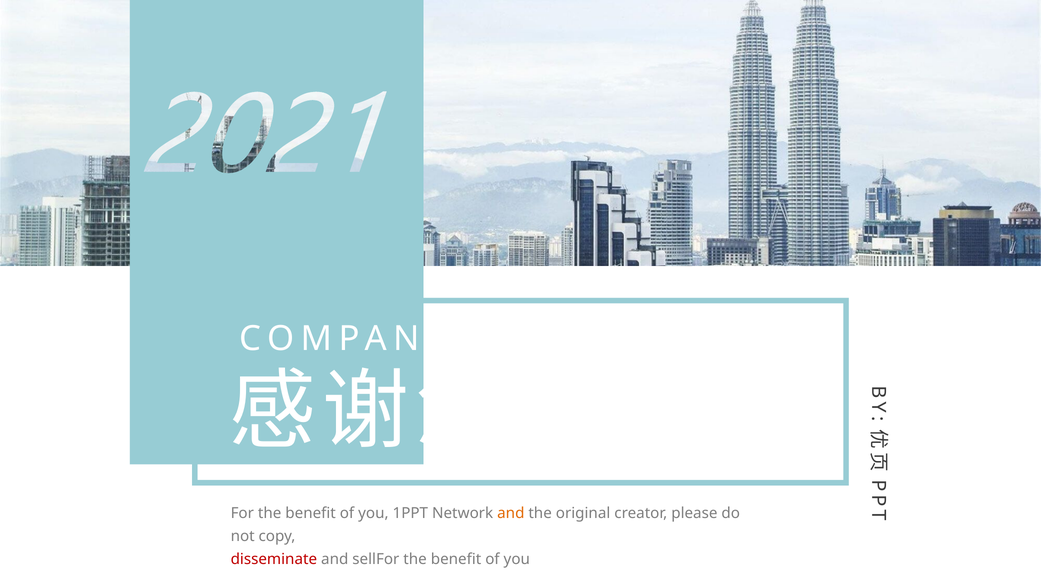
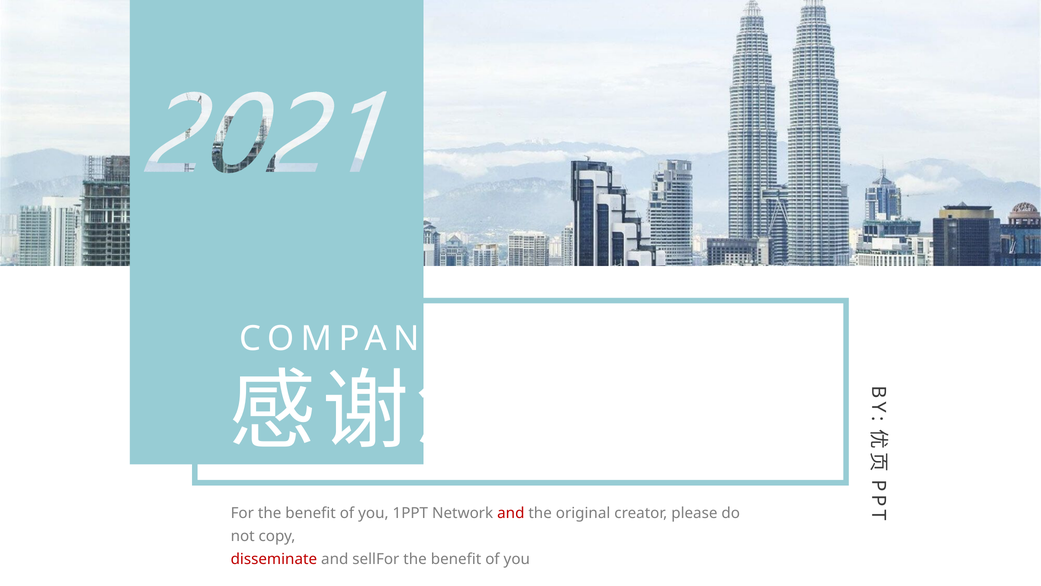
and colour: orange -> red (511, 513)
